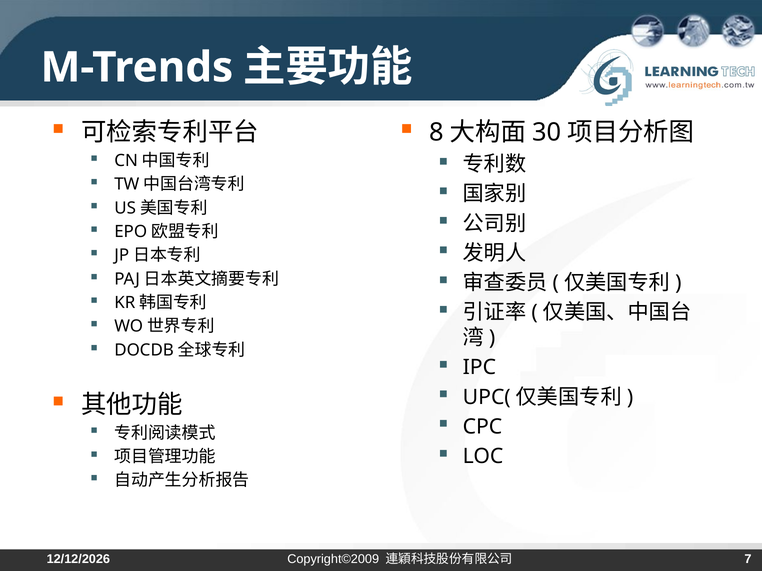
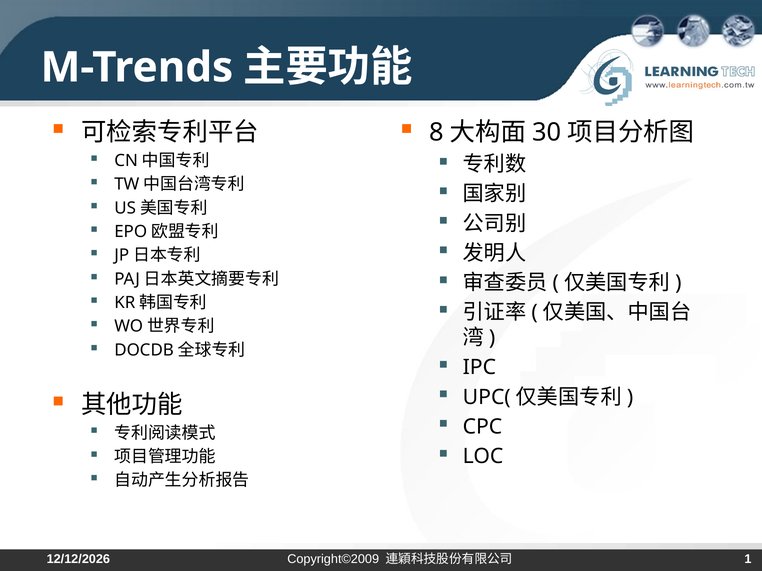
7: 7 -> 1 (748, 560)
